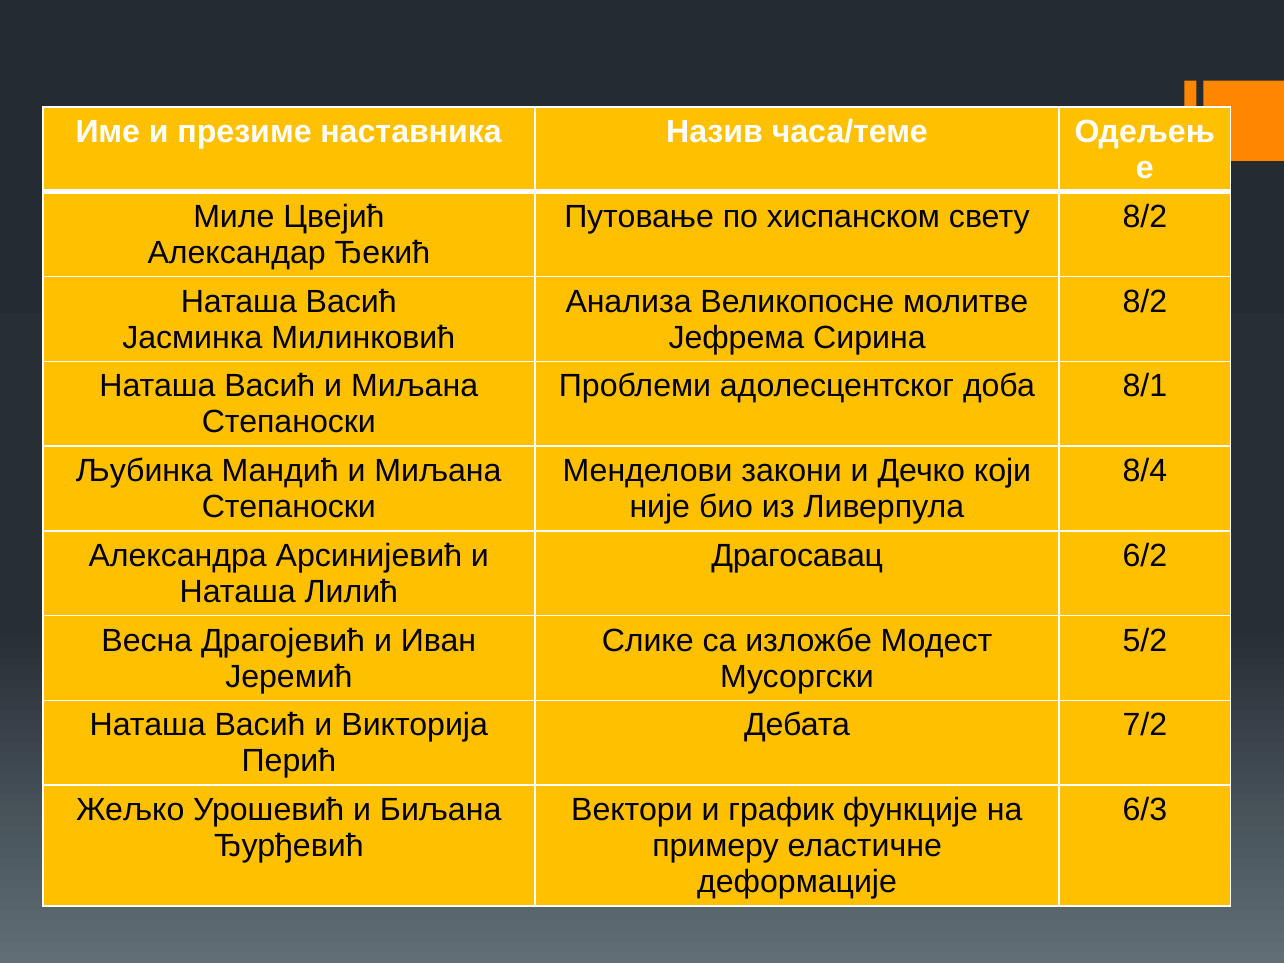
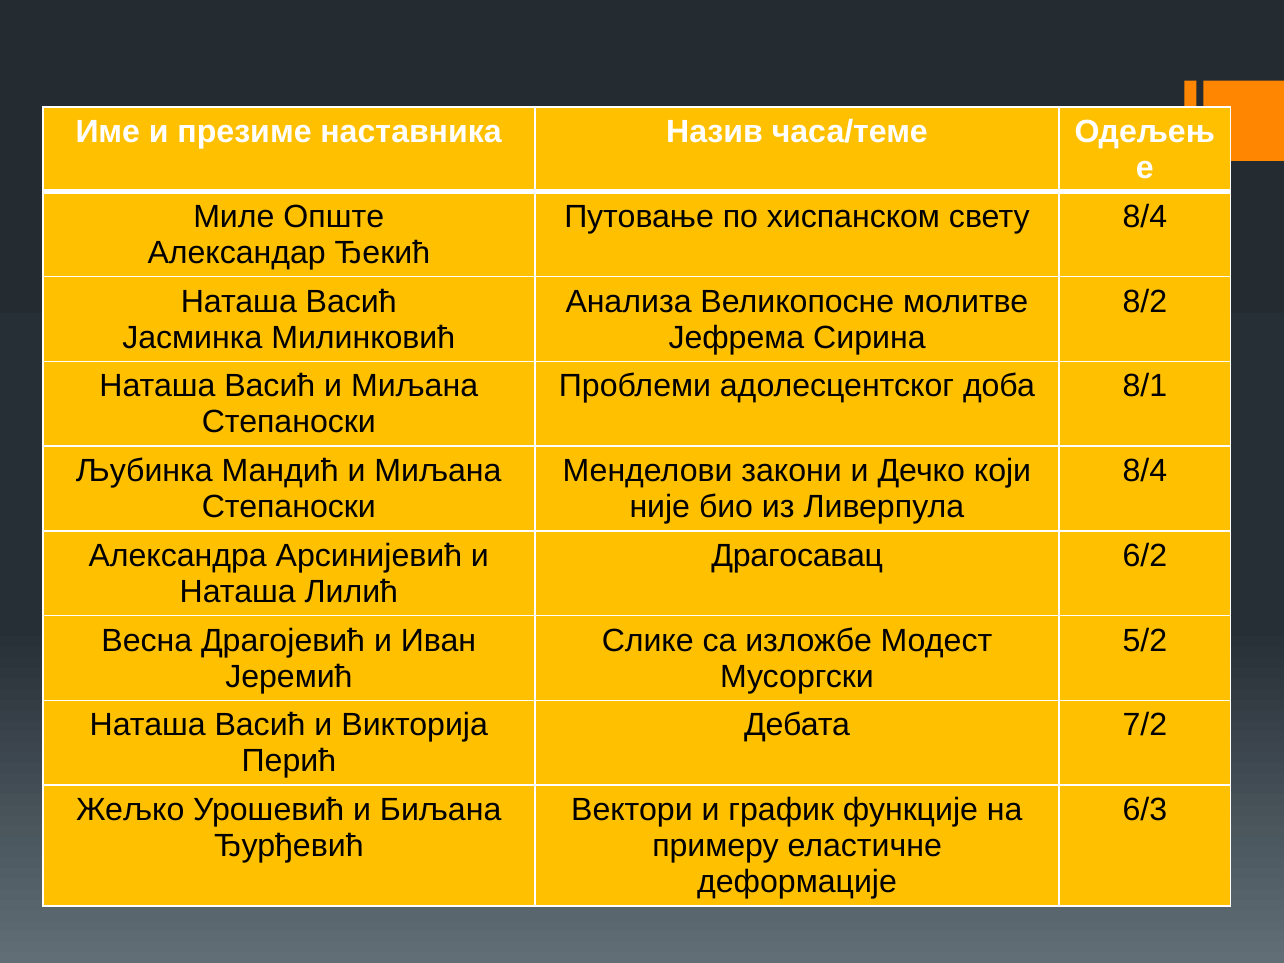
Цвејић: Цвејић -> Опште (334, 217)
свету 8/2: 8/2 -> 8/4 (1145, 217)
